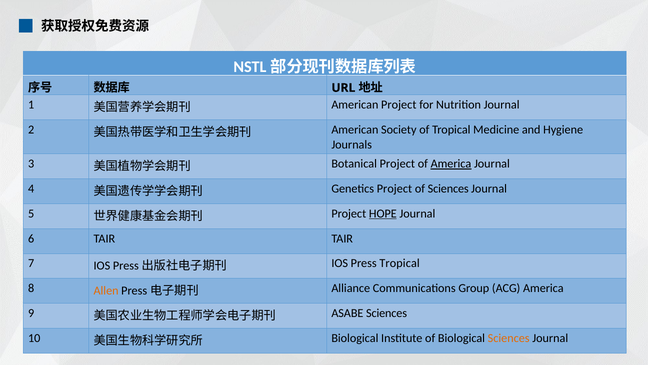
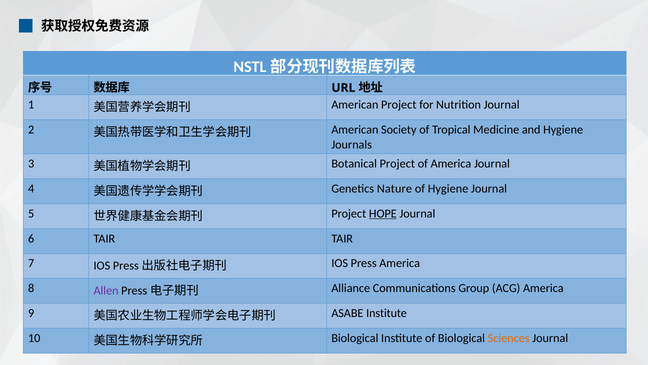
America underline: present -> none (451, 164)
Genetics Project: Project -> Nature (394, 188)
of Sciences: Sciences -> Hygiene (448, 188)
Press Tropical: Tropical -> America (400, 263)
Allen colour: orange -> purple (106, 290)
ASABE Sciences: Sciences -> Institute (387, 313)
